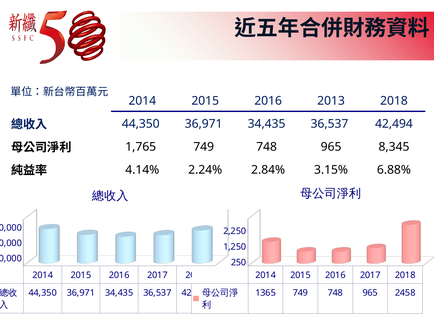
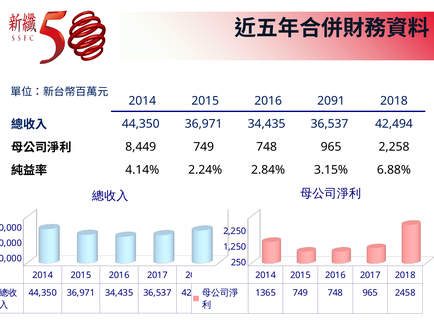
2013: 2013 -> 2091 (331, 101)
1,765: 1,765 -> 8,449 (141, 147)
8,345: 8,345 -> 2,258 (394, 147)
